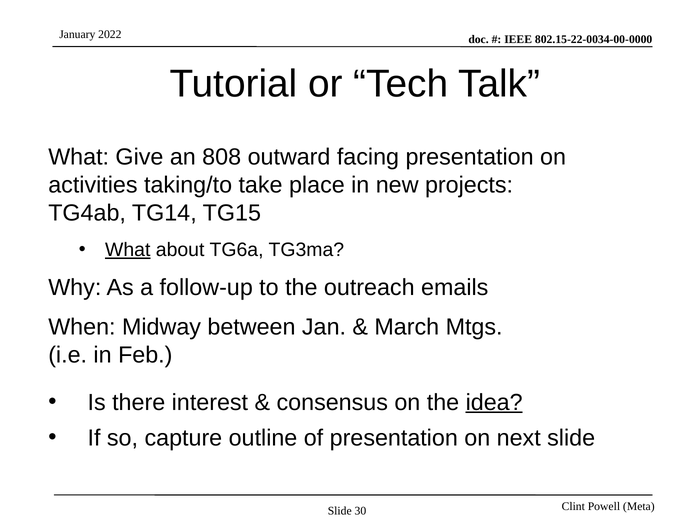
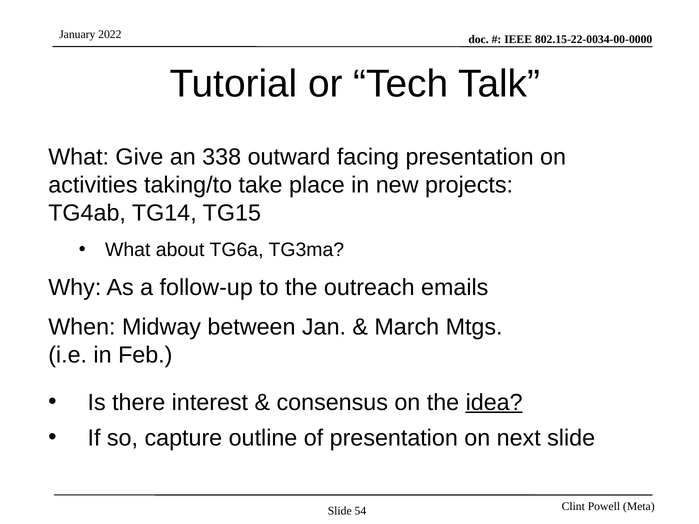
808: 808 -> 338 (222, 157)
What underline: present -> none (128, 250)
30: 30 -> 54 (360, 511)
